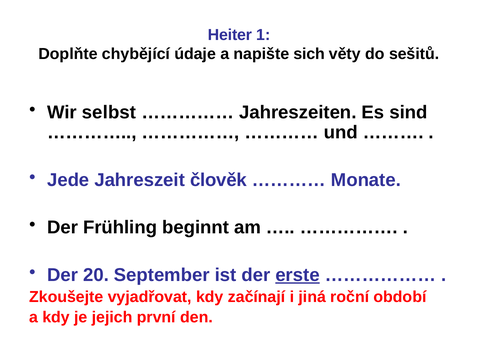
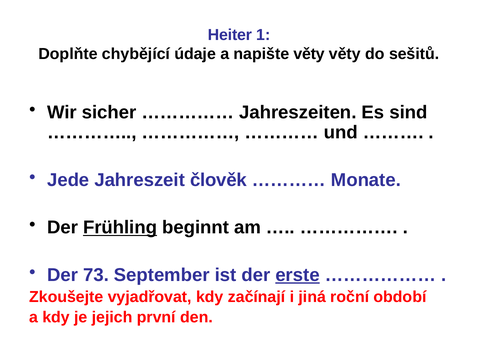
napište sich: sich -> věty (309, 54)
selbst: selbst -> sicher (109, 112)
Frühling underline: none -> present (120, 227)
20: 20 -> 73 (96, 275)
